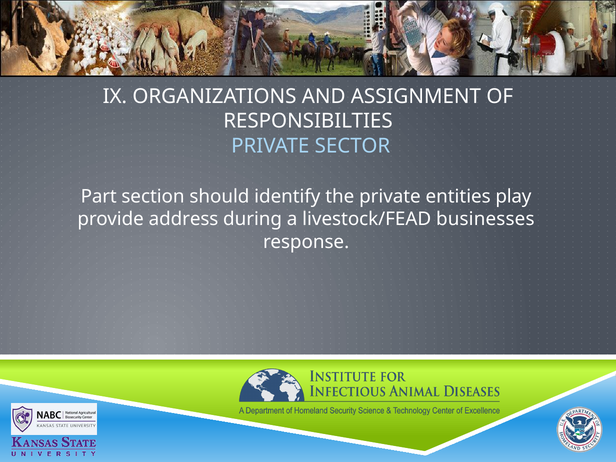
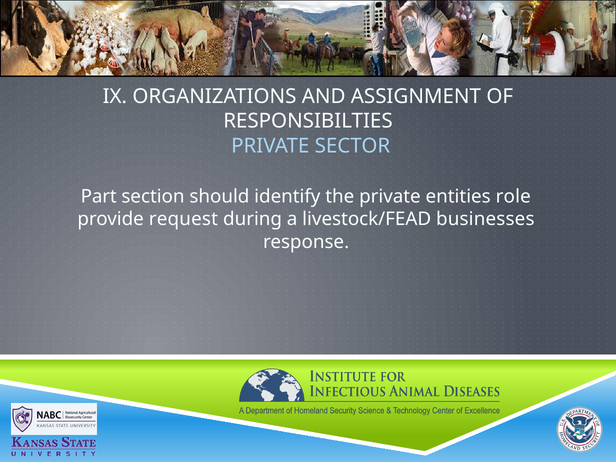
play: play -> role (513, 197)
address: address -> request (183, 219)
